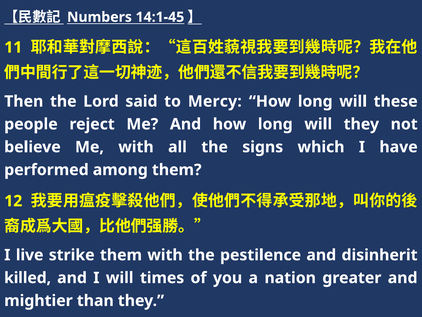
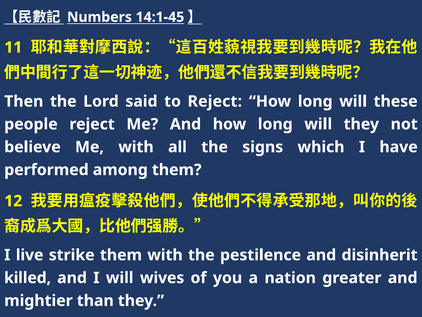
to Mercy: Mercy -> Reject (215, 101)
times: times -> wives (162, 277)
